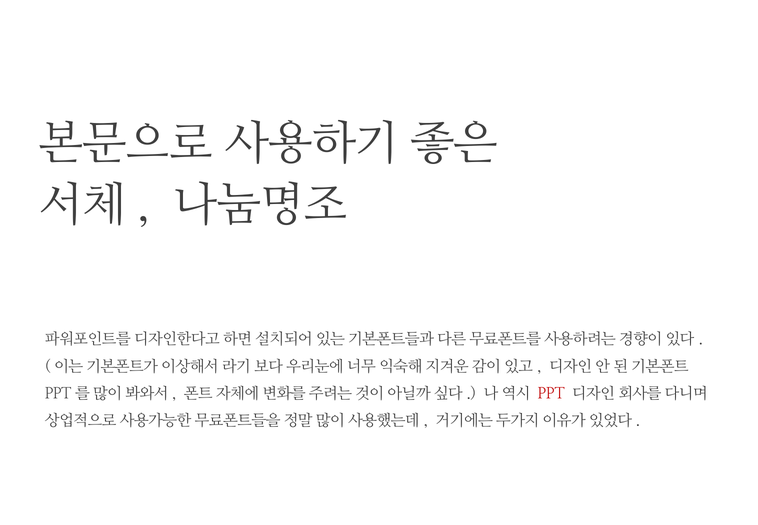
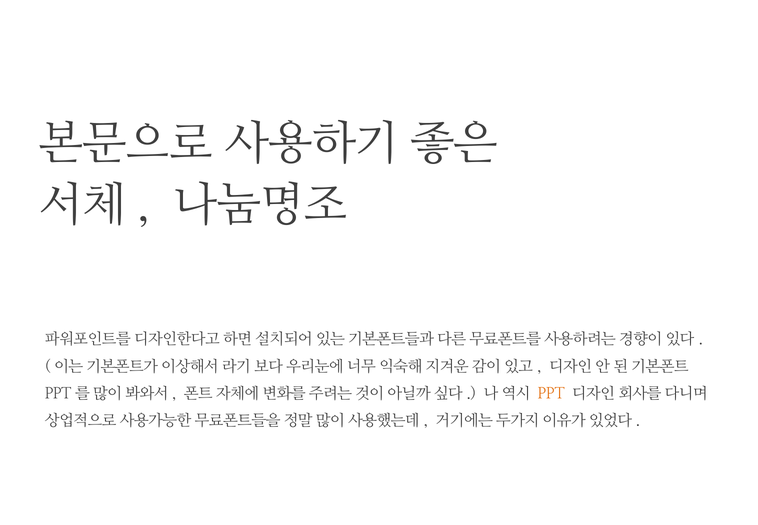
PPT colour: red -> orange (551, 393)
